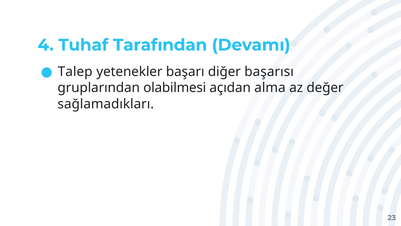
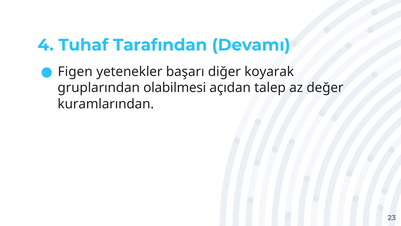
Talep: Talep -> Figen (75, 72)
başarısı: başarısı -> koyarak (269, 72)
alma: alma -> talep (270, 88)
sağlamadıkları: sağlamadıkları -> kuramlarından (106, 104)
